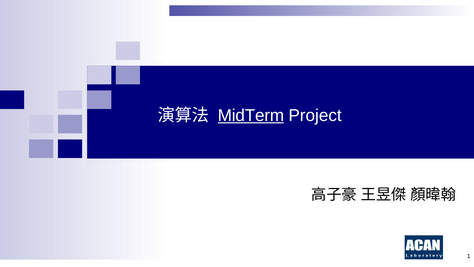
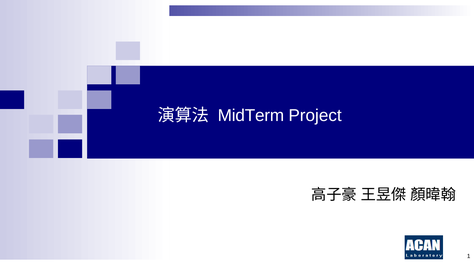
MidTerm underline: present -> none (251, 115)
